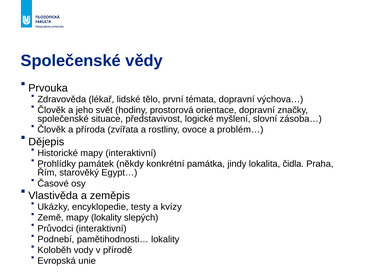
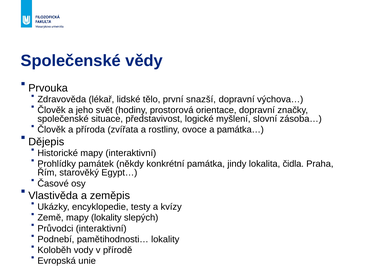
témata: témata -> snazší (201, 100)
problém…: problém… -> památka… (240, 130)
